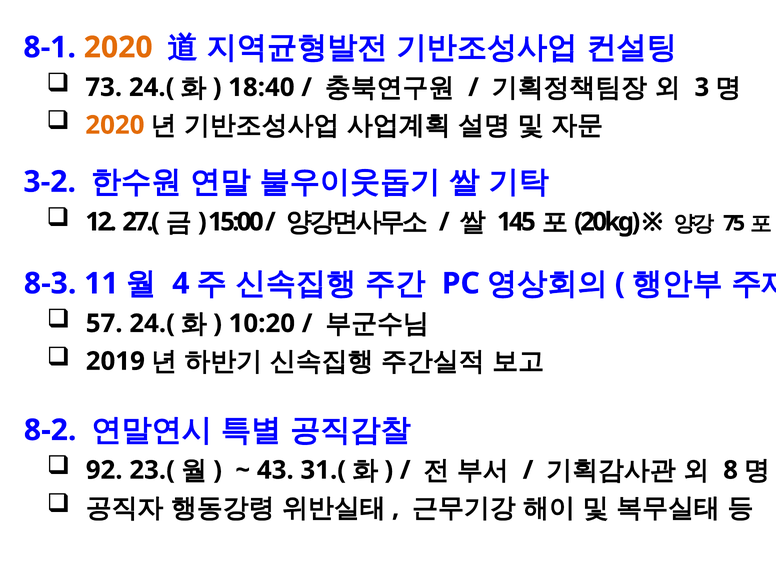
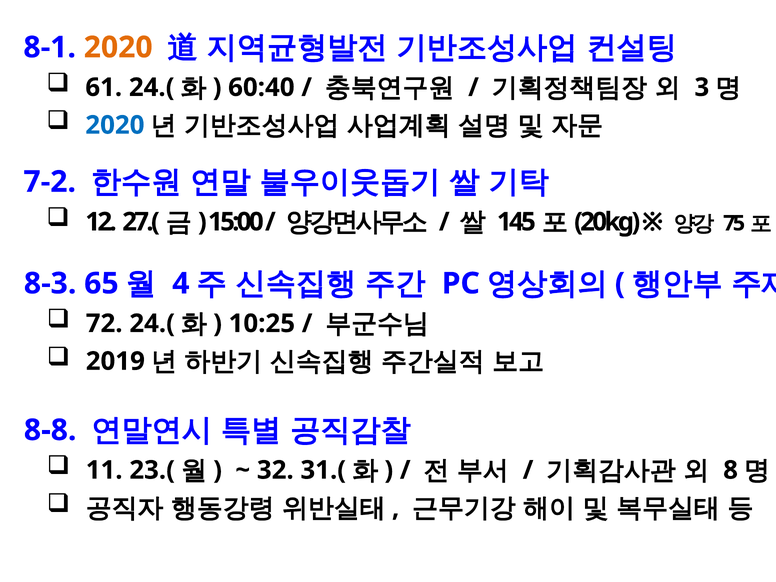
73: 73 -> 61 (104, 87)
18:40: 18:40 -> 60:40 (261, 87)
2020 colour: orange -> blue (115, 125)
3-2: 3-2 -> 7-2 (50, 182)
11: 11 -> 65 (101, 283)
57: 57 -> 72 (104, 324)
10:20: 10:20 -> 10:25 (262, 324)
8-2: 8-2 -> 8-8 (50, 430)
92: 92 -> 11 (104, 470)
43: 43 -> 32 (275, 470)
